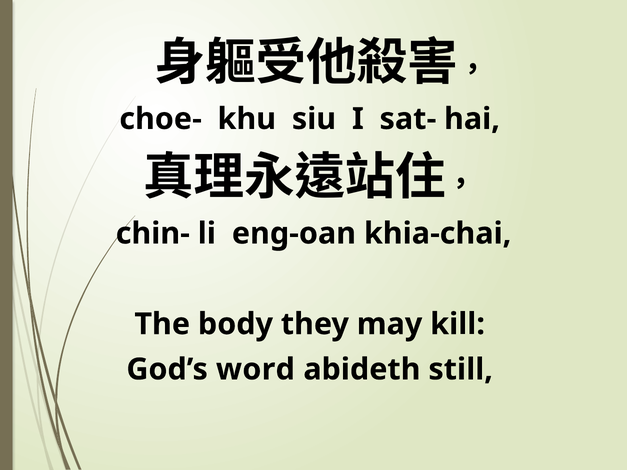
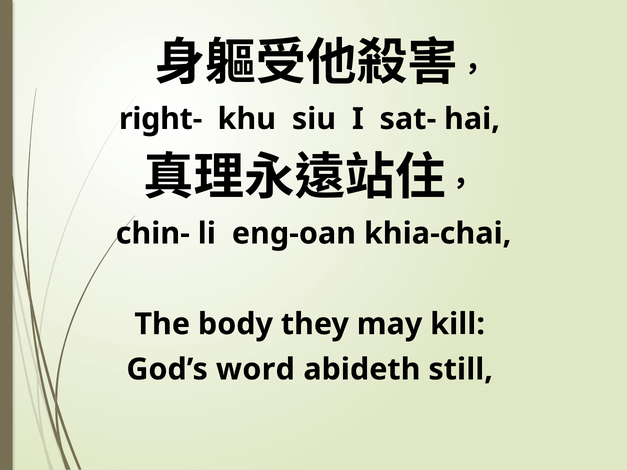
choe-: choe- -> right- (161, 119)
